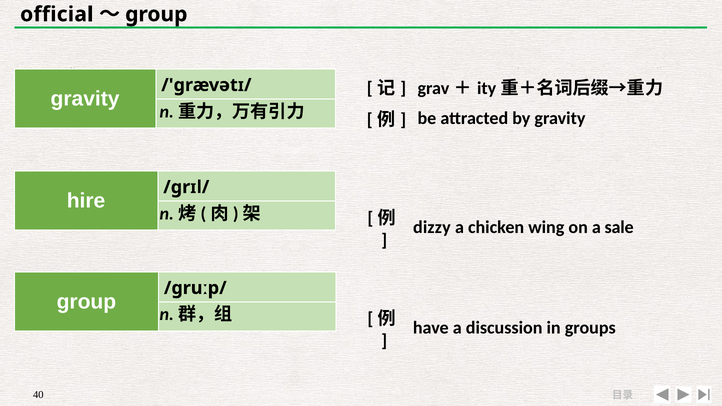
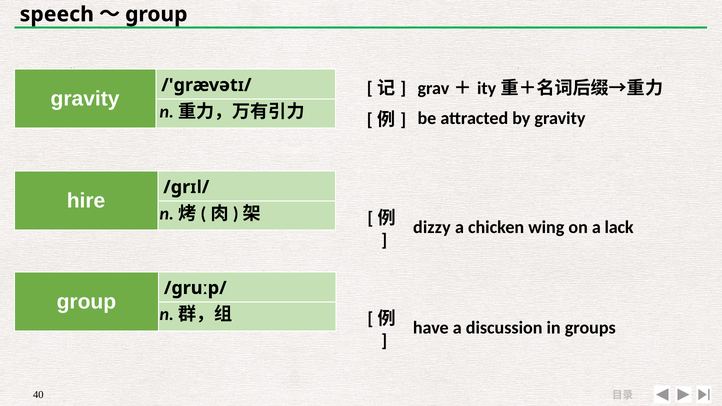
official: official -> speech (57, 14)
sale: sale -> lack (619, 228)
